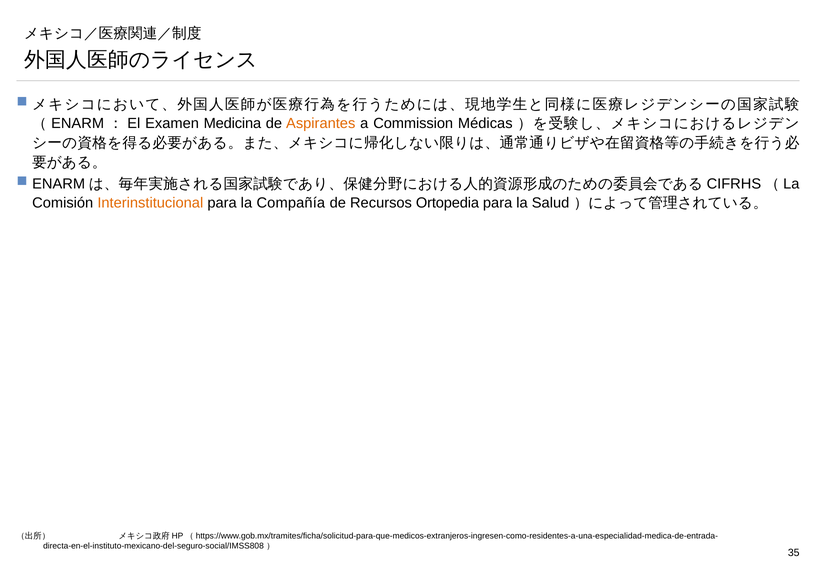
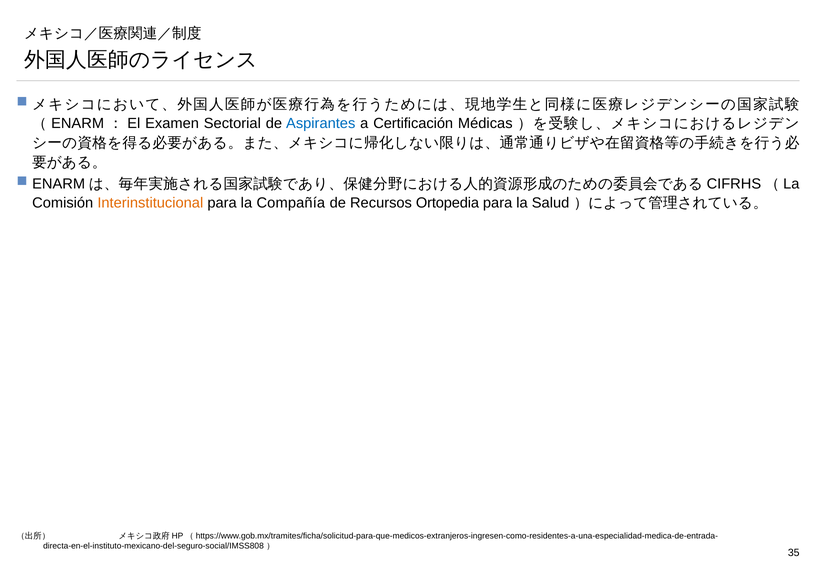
Medicina: Medicina -> Sectorial (232, 124)
Aspirantes colour: orange -> blue (321, 124)
Commission: Commission -> Certificación (413, 124)
